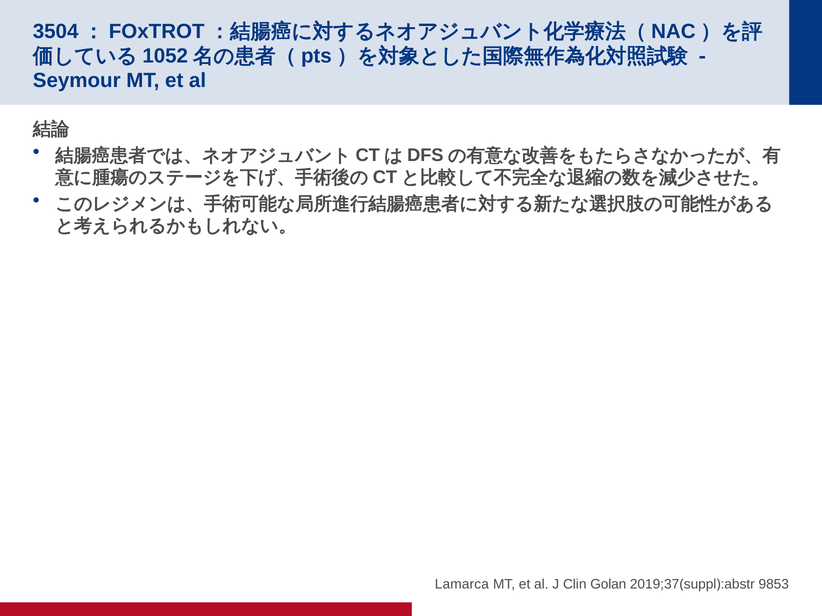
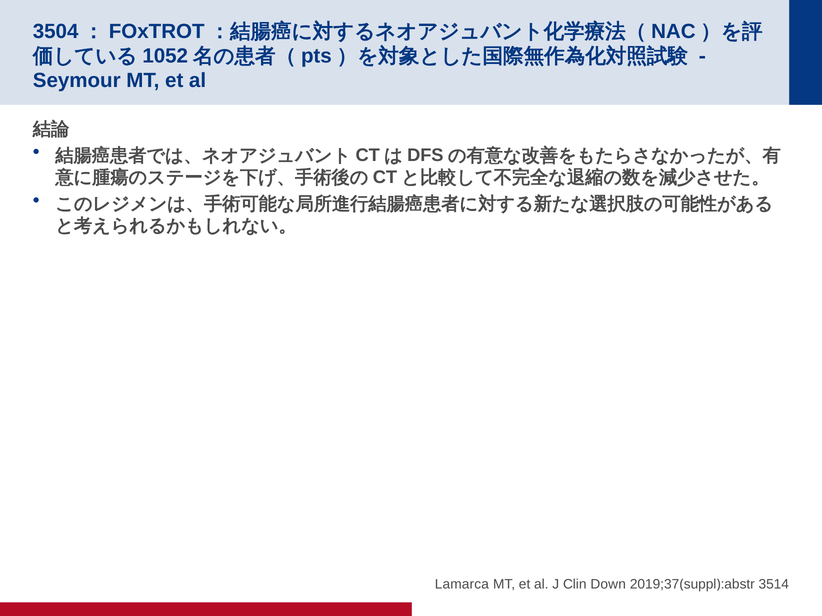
Golan: Golan -> Down (608, 585)
9853: 9853 -> 3514 (774, 585)
